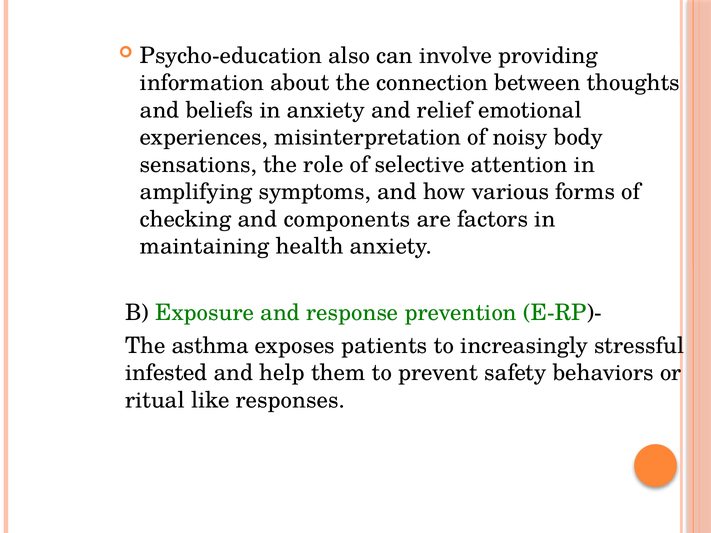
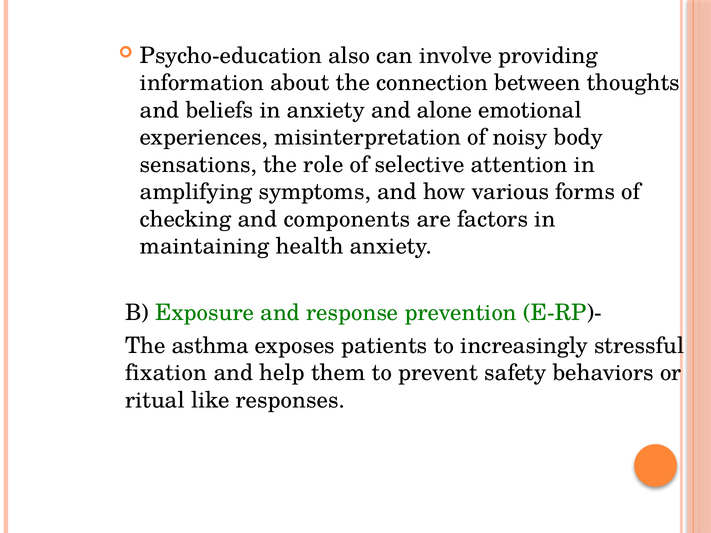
relief: relief -> alone (445, 110)
infested: infested -> fixation (166, 373)
